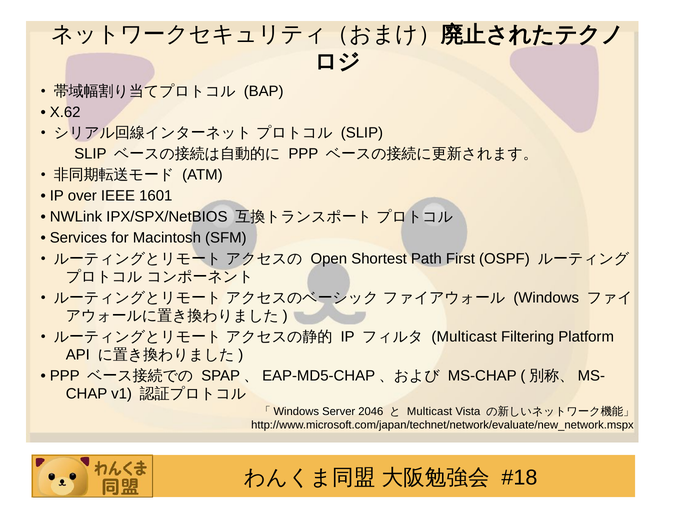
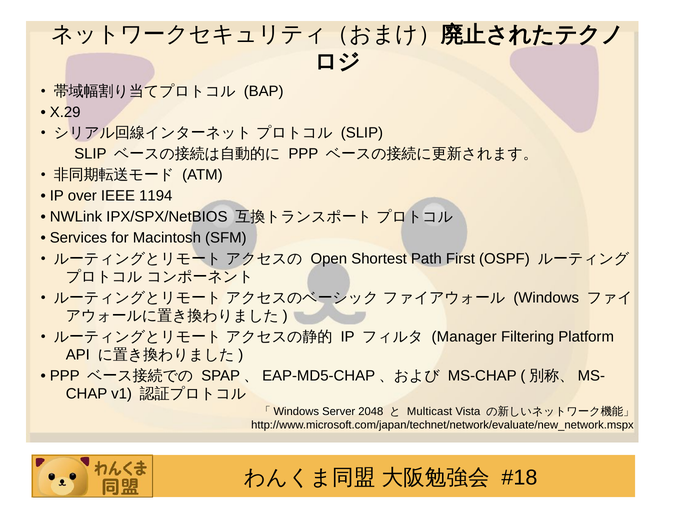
X.62: X.62 -> X.29 (65, 112)
1601: 1601 -> 1194 (156, 196)
Multicast: Multicast -> Manager (464, 337)
2046: 2046 -> 2048 (371, 412)
